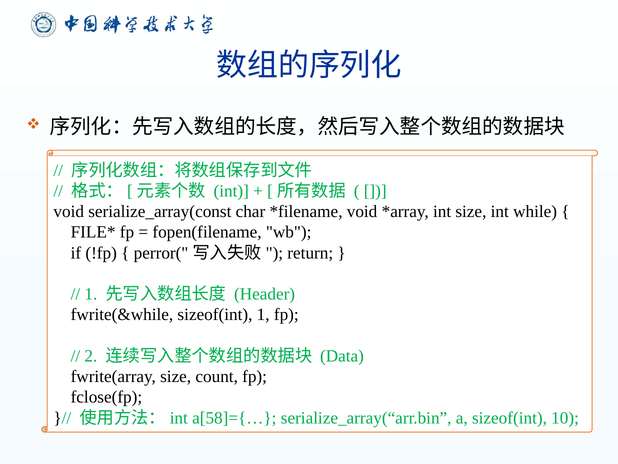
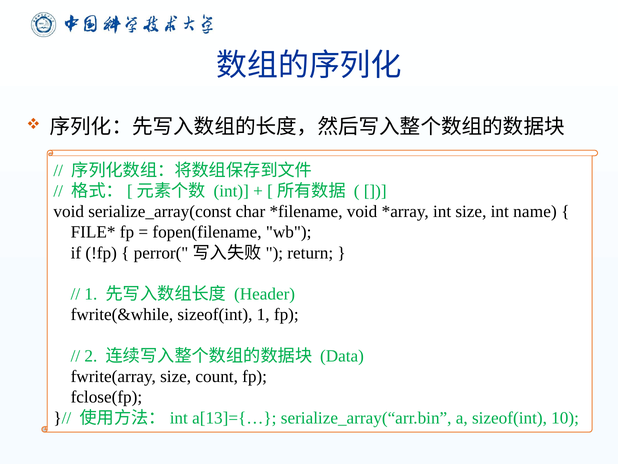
while: while -> name (535, 211)
a[58]={…: a[58]={… -> a[13]={… (234, 417)
